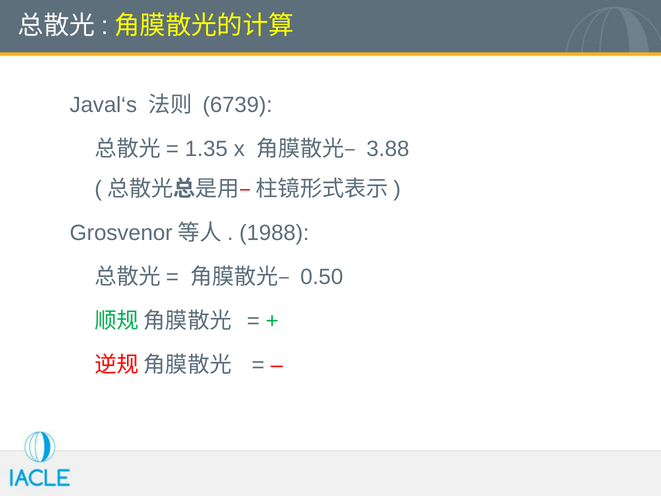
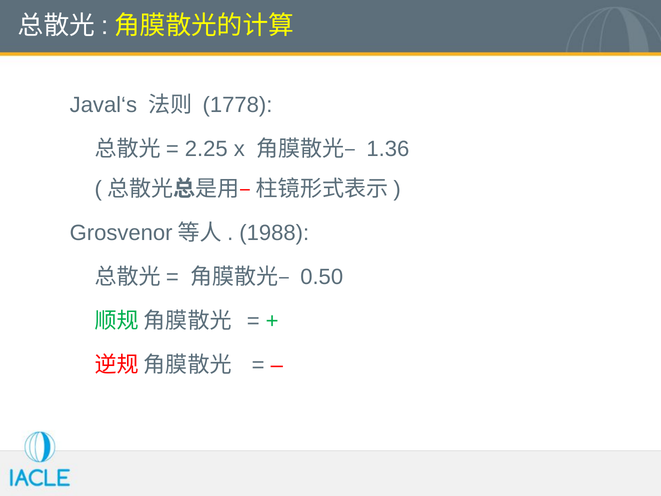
6739: 6739 -> 1778 (237, 105)
1.35: 1.35 -> 2.25 (206, 149)
3.88: 3.88 -> 1.36 (388, 149)
